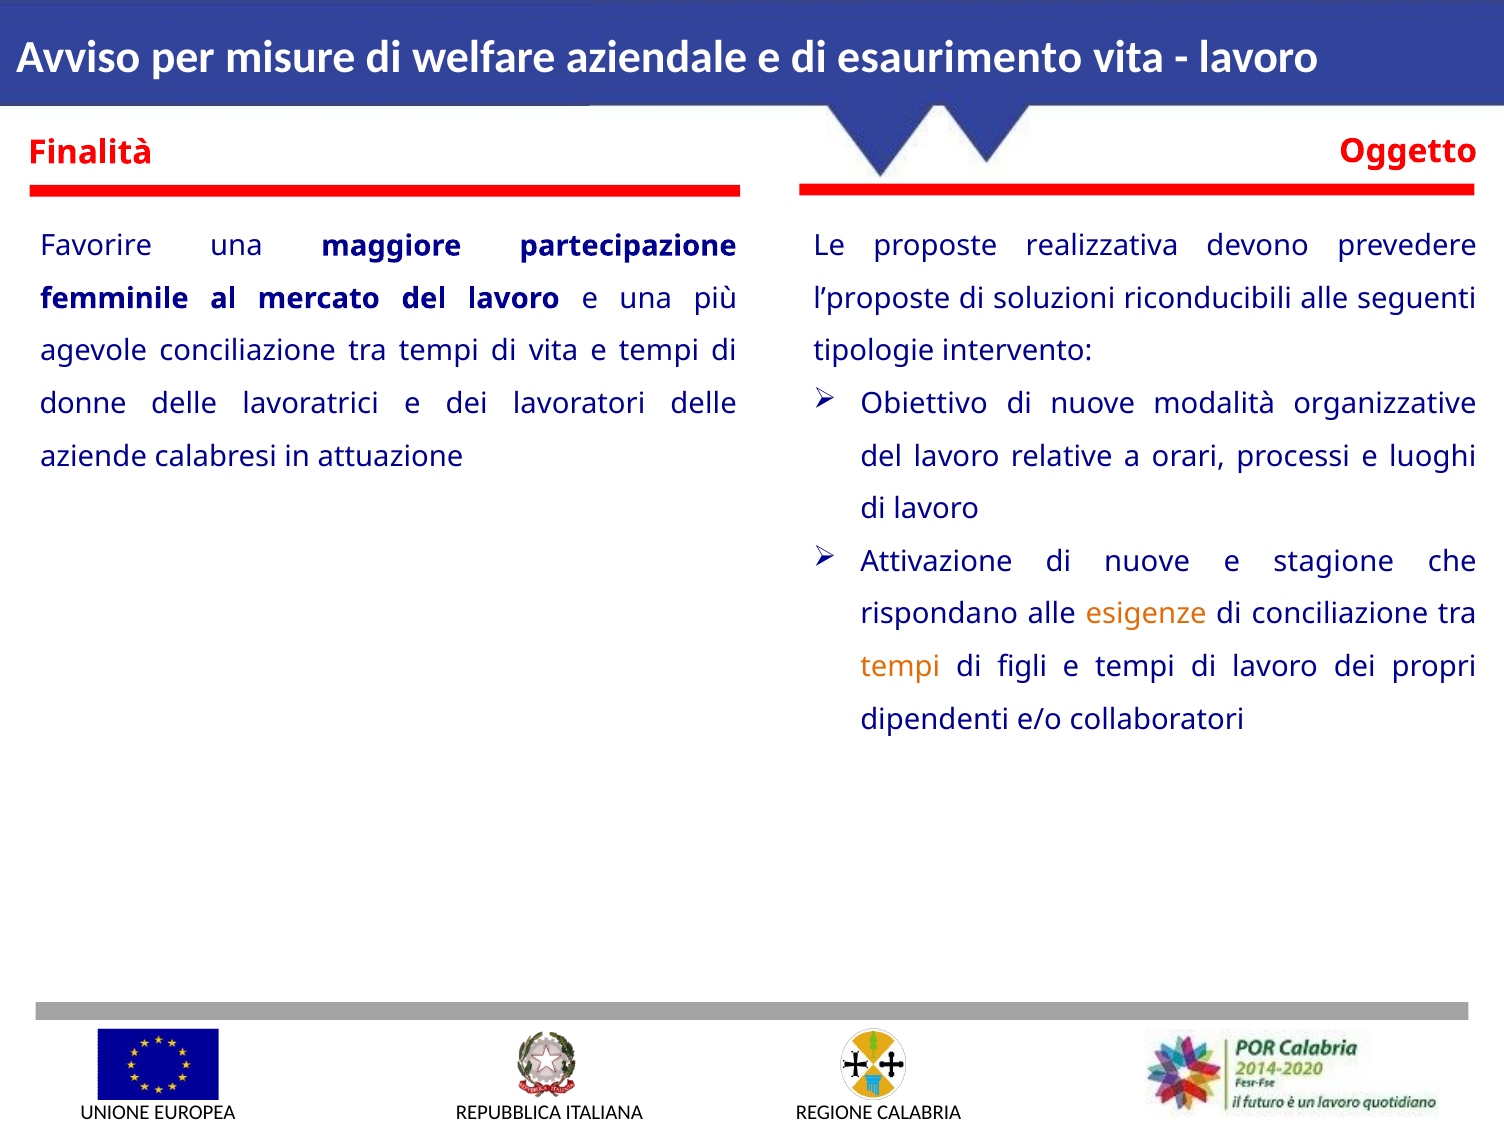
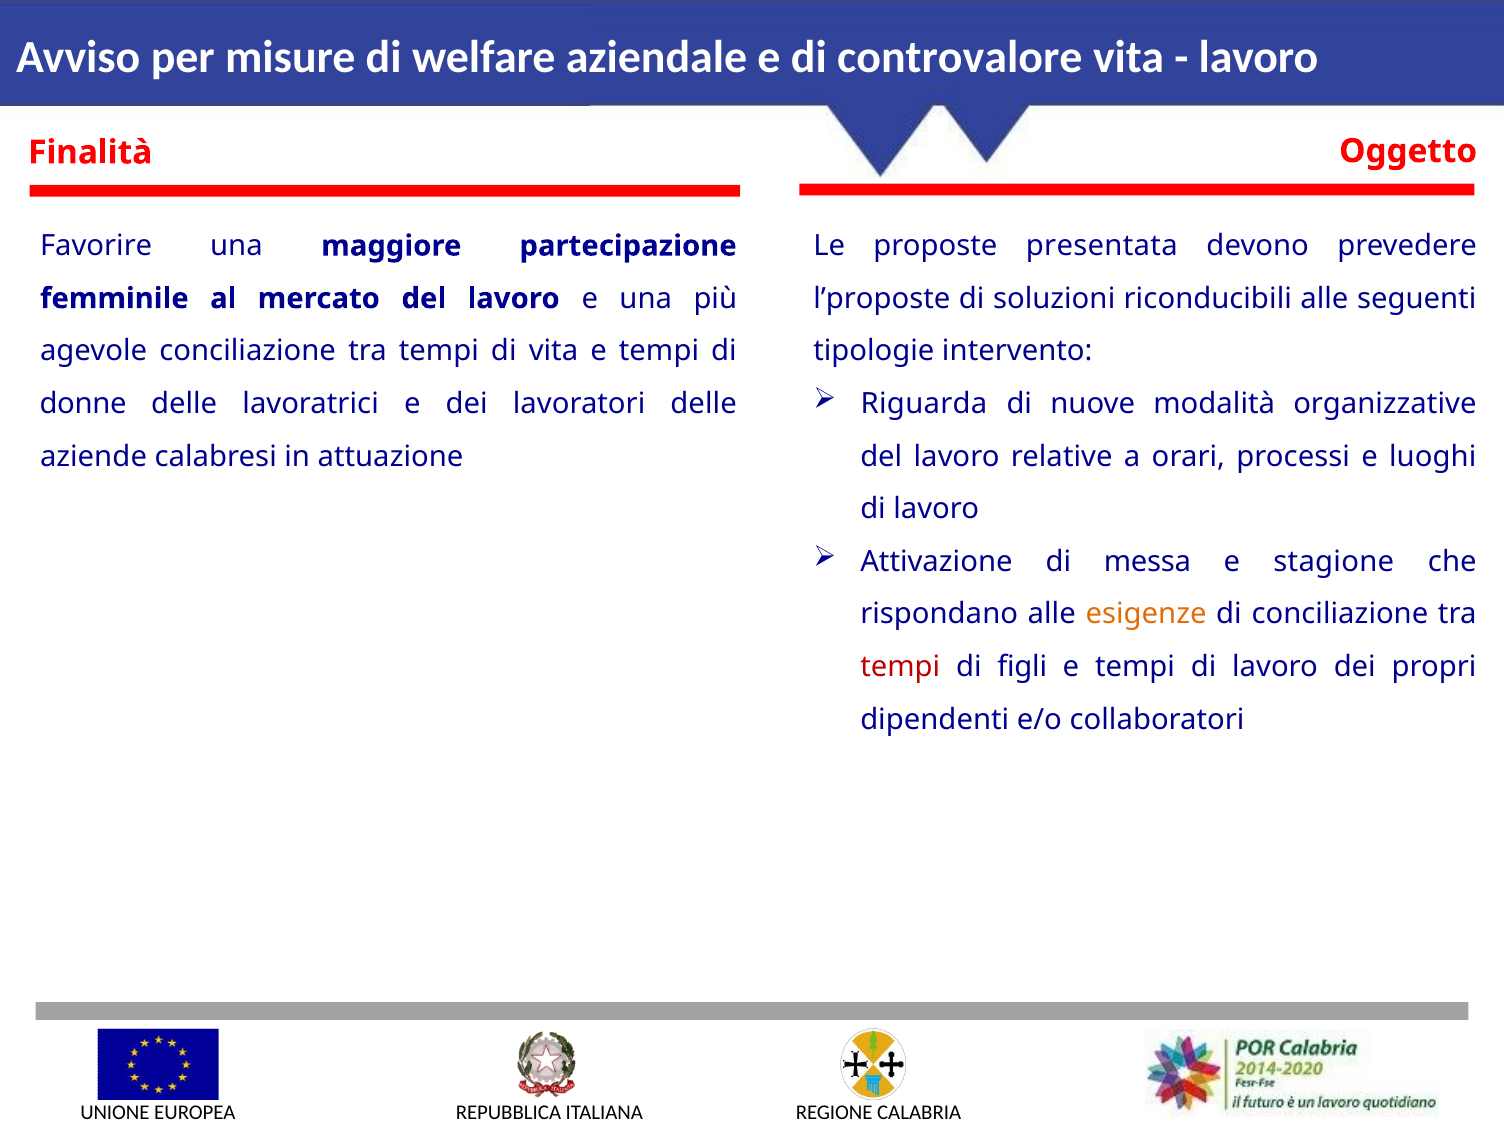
esaurimento: esaurimento -> controvalore (960, 58)
realizzativa: realizzativa -> presentata (1102, 246)
Obiettivo: Obiettivo -> Riguarda (924, 404)
Attivazione di nuove: nuove -> messa (1147, 562)
tempi colour: orange -> red (900, 667)
